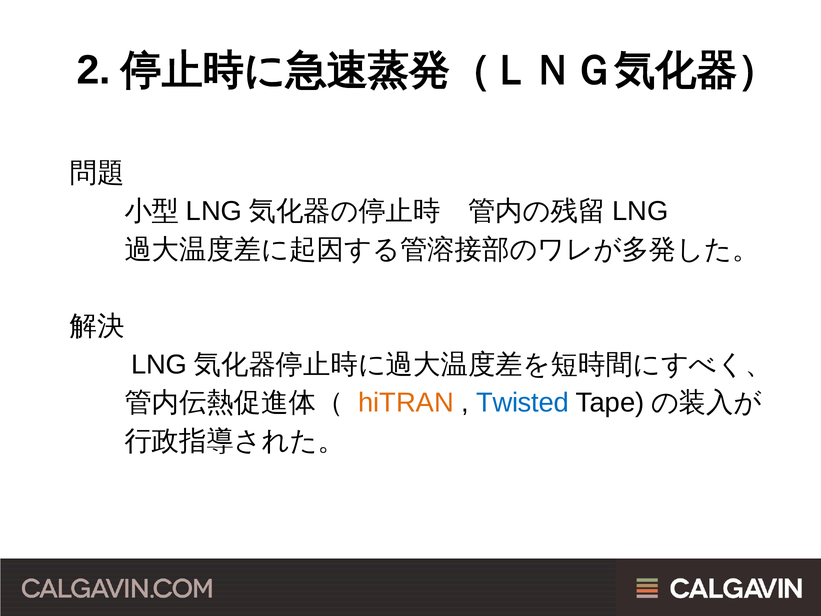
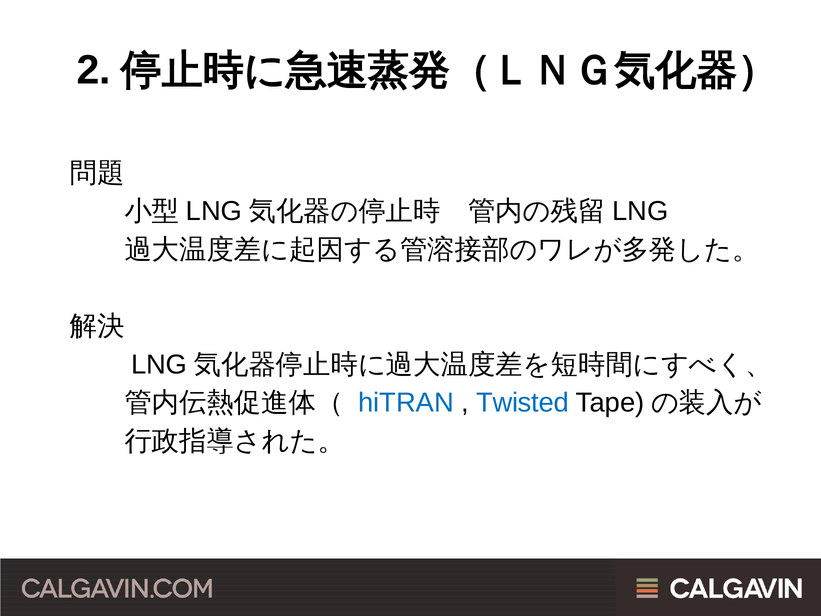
hiTRAN colour: orange -> blue (406, 403)
